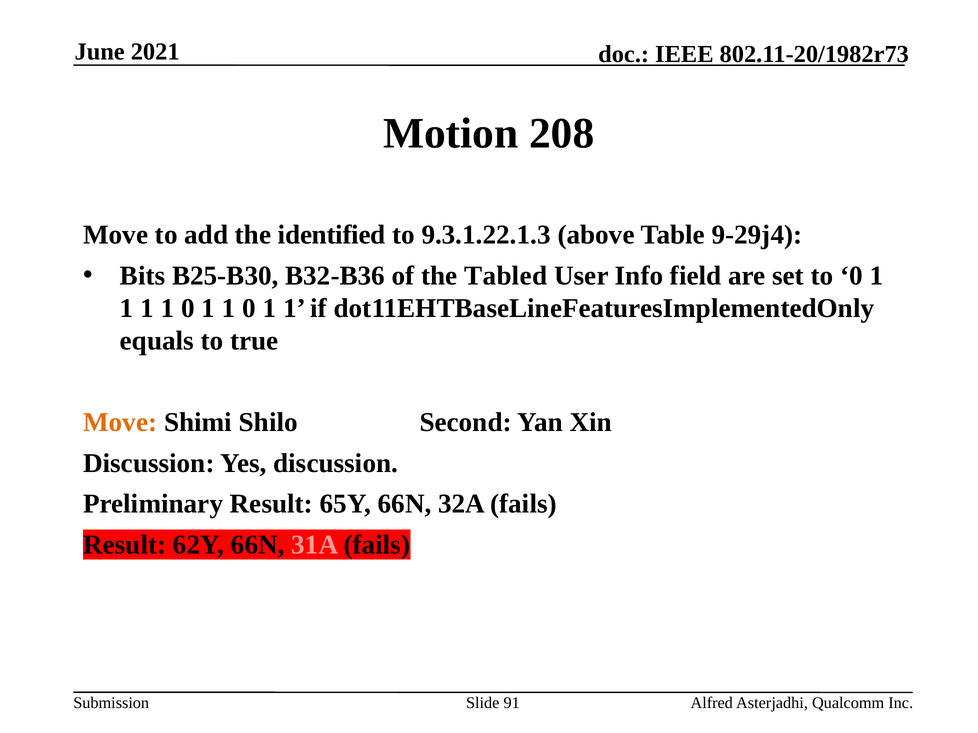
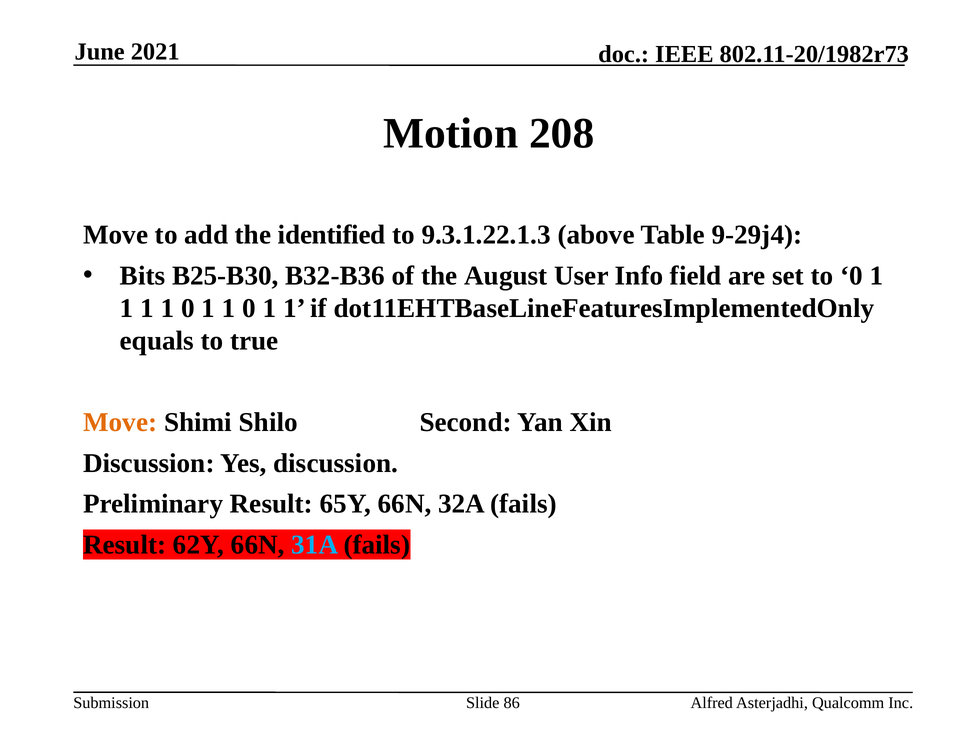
Tabled: Tabled -> August (506, 276)
31A colour: pink -> light blue (315, 545)
91: 91 -> 86 (512, 703)
